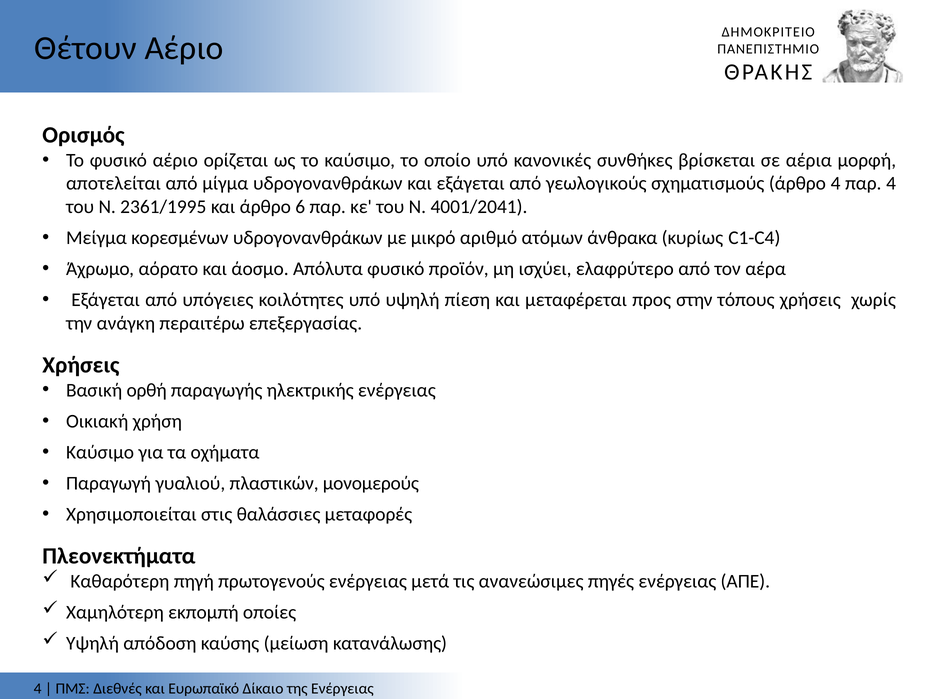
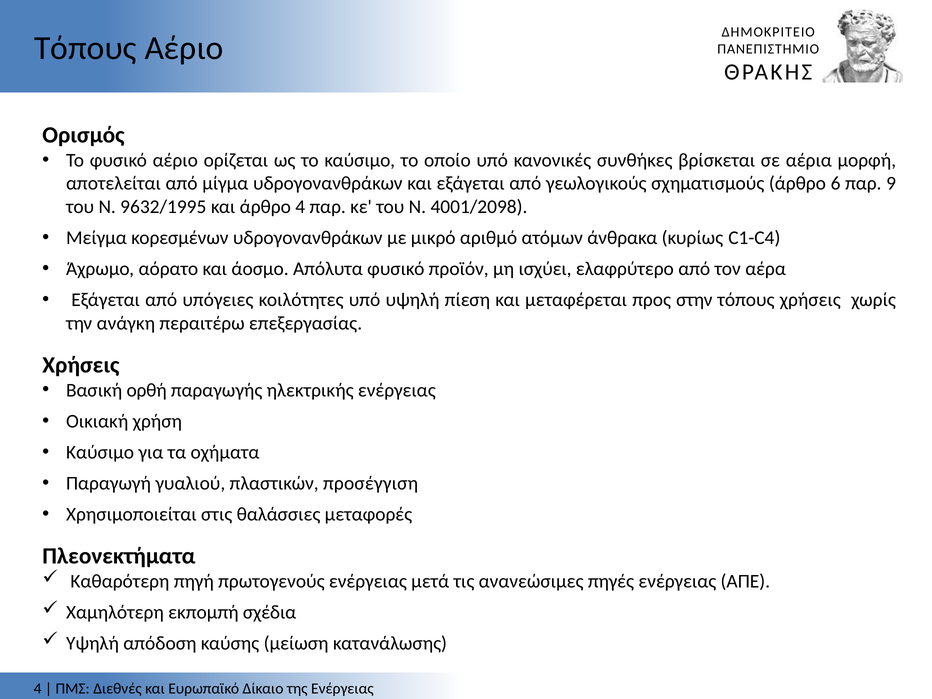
Θέτουν: Θέτουν -> Τόπους (85, 48)
άρθρο 4: 4 -> 6 (836, 184)
παρ 4: 4 -> 9 (891, 184)
2361/1995: 2361/1995 -> 9632/1995 (163, 207)
άρθρο 6: 6 -> 4 (300, 207)
4001/2041: 4001/2041 -> 4001/2098 (479, 207)
μονομερούς: μονομερούς -> προσέγγιση (371, 483)
οποίες: οποίες -> σχέδια (270, 612)
